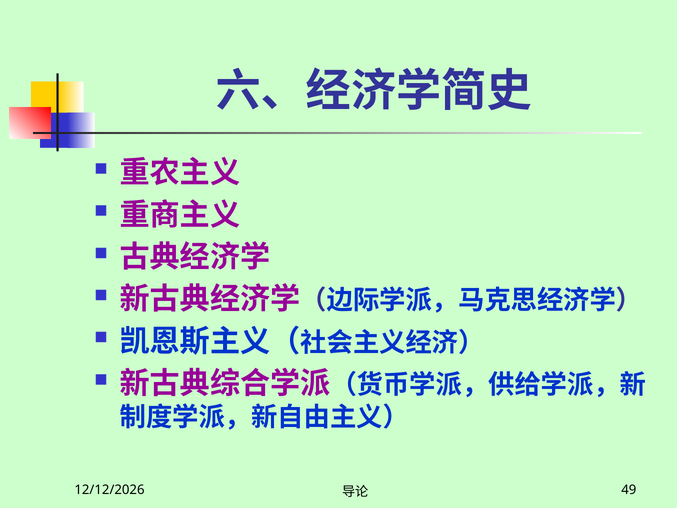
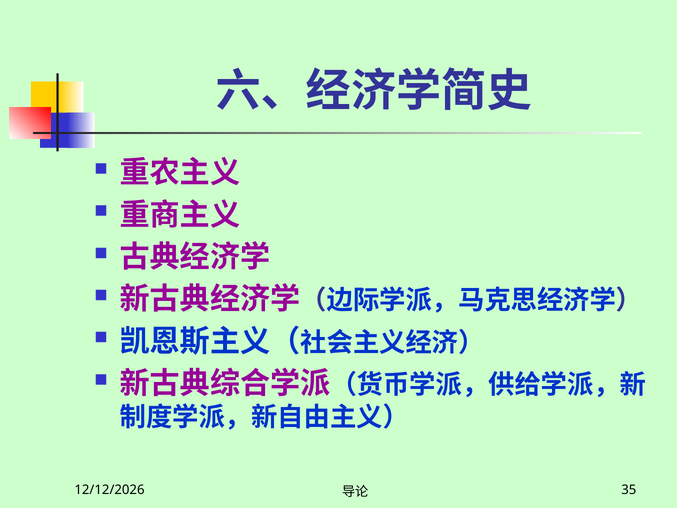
49: 49 -> 35 (629, 490)
